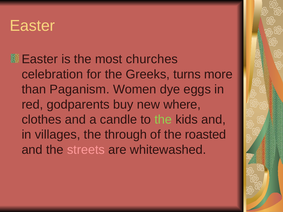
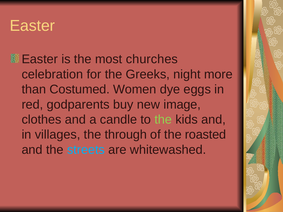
turns: turns -> night (187, 74)
Paganism: Paganism -> Costumed (80, 90)
where: where -> image (182, 105)
streets colour: pink -> light blue (86, 150)
